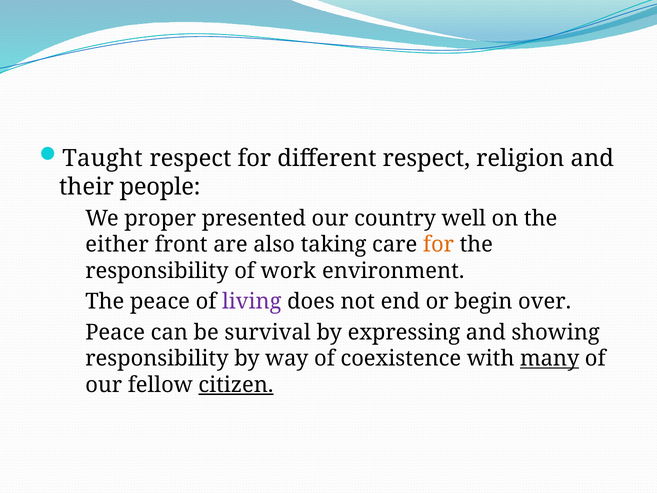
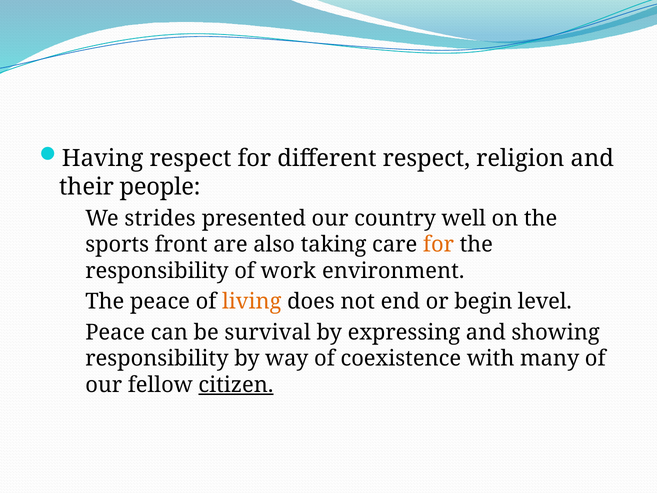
Taught: Taught -> Having (103, 158)
proper: proper -> strides (160, 218)
either: either -> sports (117, 245)
living colour: purple -> orange (252, 301)
over: over -> level (545, 301)
many underline: present -> none (550, 358)
